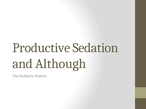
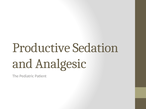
Although: Although -> Analgesic (61, 64)
